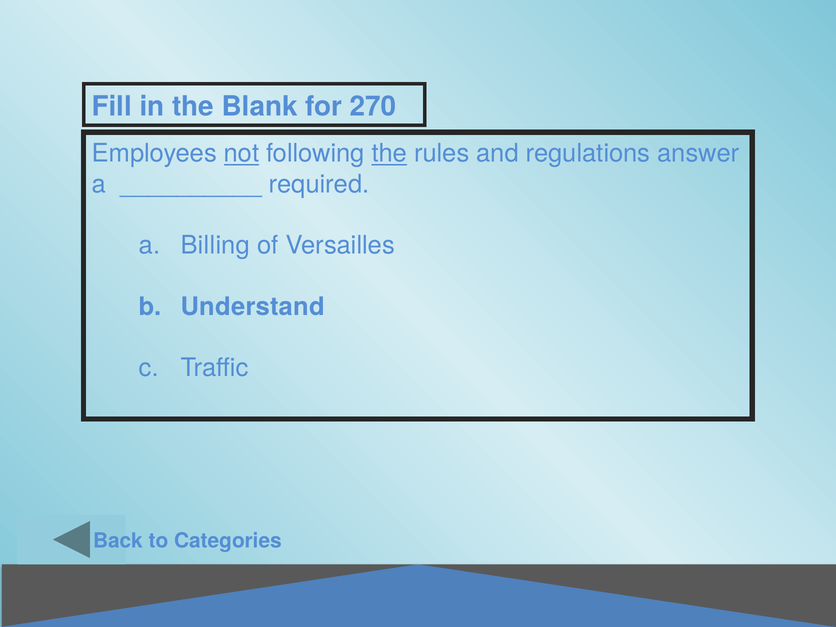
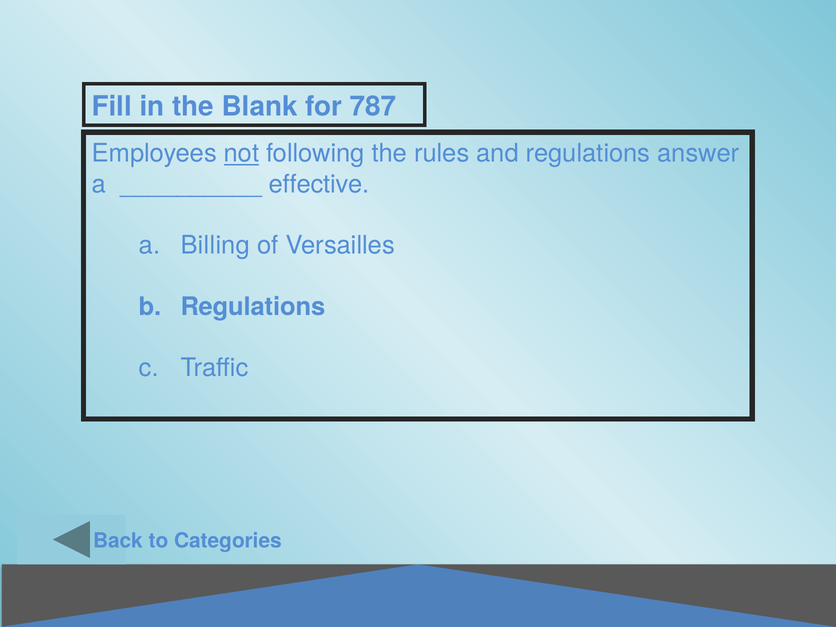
270: 270 -> 787 (373, 106)
the underline: present -> none (389, 154)
required: required -> effective (319, 184)
Understand: Understand -> Regulations (253, 307)
